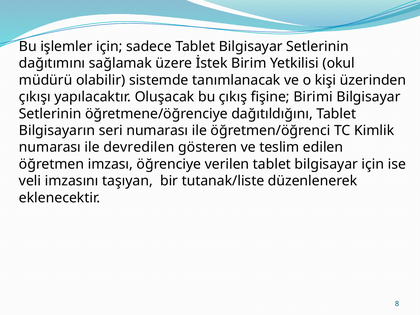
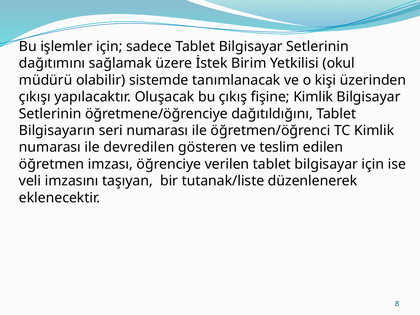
fişine Birimi: Birimi -> Kimlik (313, 97)
